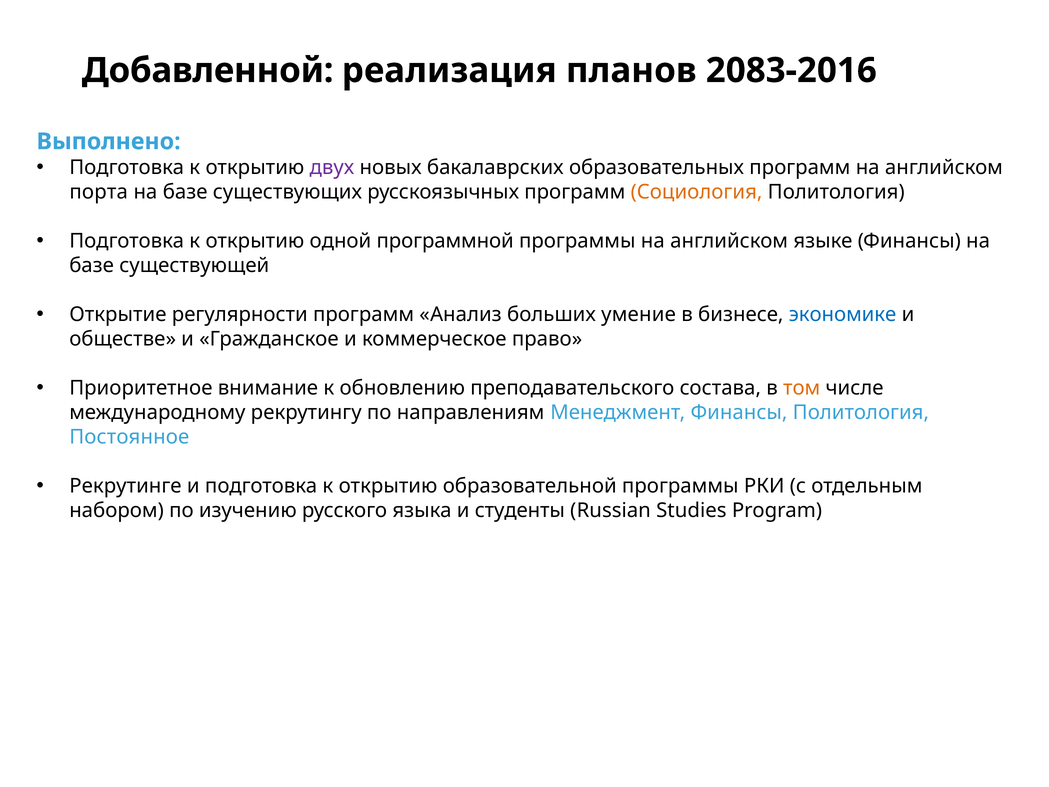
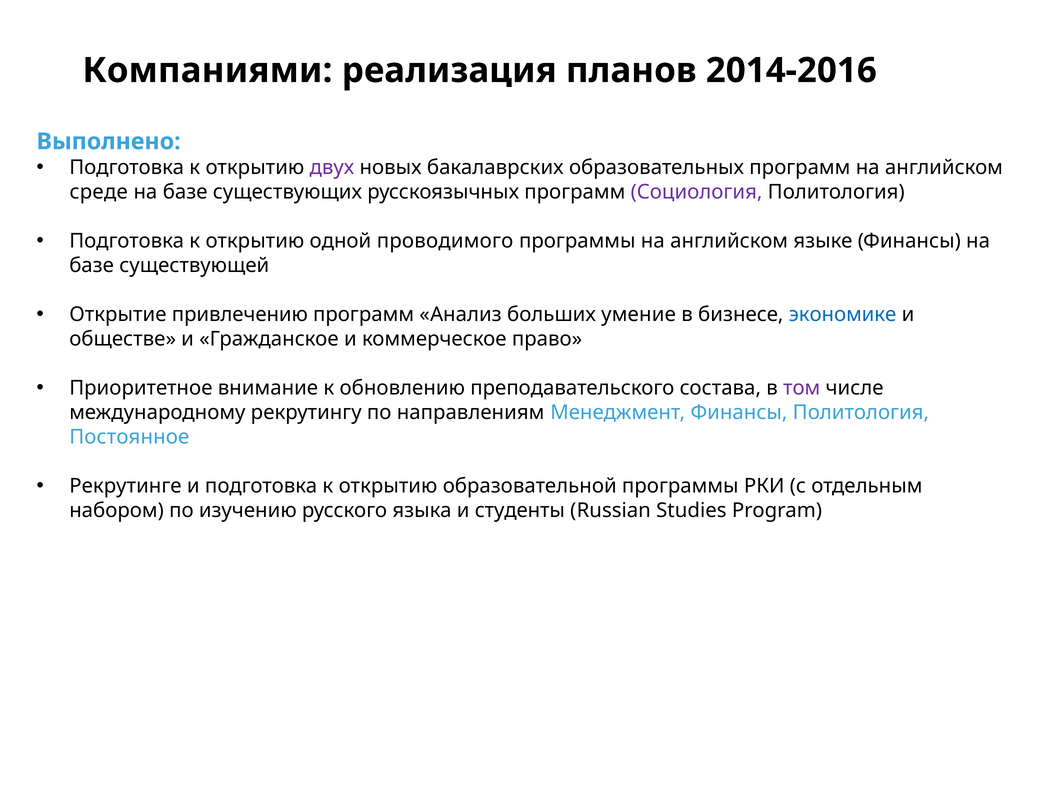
Добавленной: Добавленной -> Компаниями (207, 70)
2083-2016: 2083-2016 -> 2014-2016 (791, 70)
порта: порта -> среде (99, 192)
Социология colour: orange -> purple (697, 192)
программной: программной -> проводимого (445, 241)
регулярности: регулярности -> привлечению (240, 314)
том colour: orange -> purple (802, 388)
